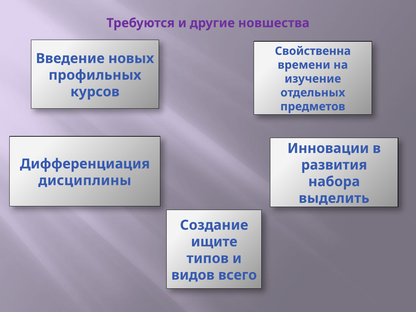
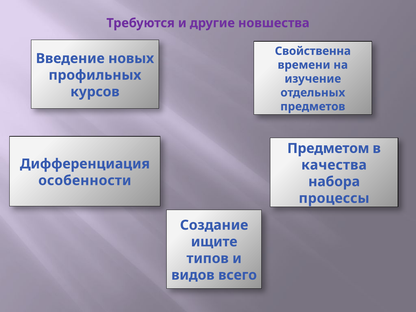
Инновации: Инновации -> Предметом (328, 148)
развития: развития -> качества (334, 165)
дисциплины: дисциплины -> особенности (85, 181)
выделить: выделить -> процессы (334, 198)
